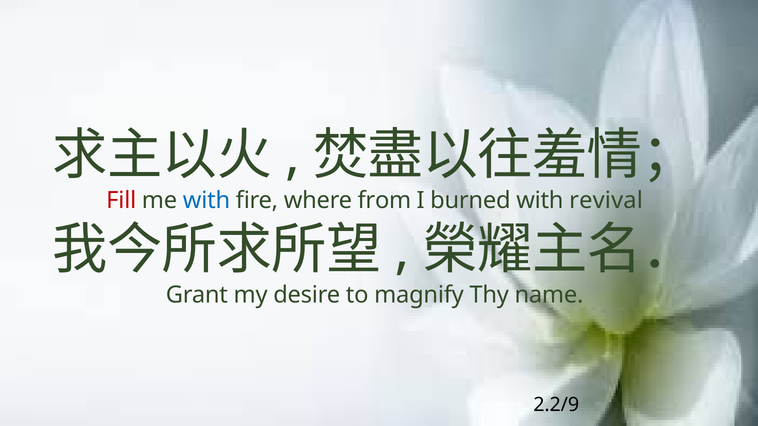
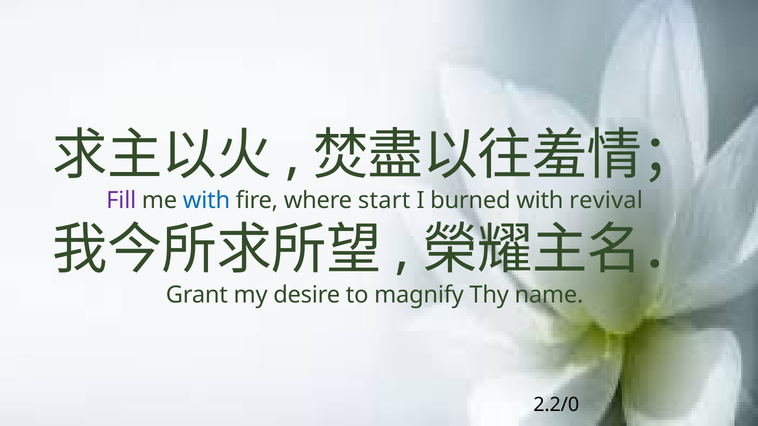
Fill colour: red -> purple (121, 201)
from: from -> start (384, 201)
2.2/9: 2.2/9 -> 2.2/0 (556, 405)
